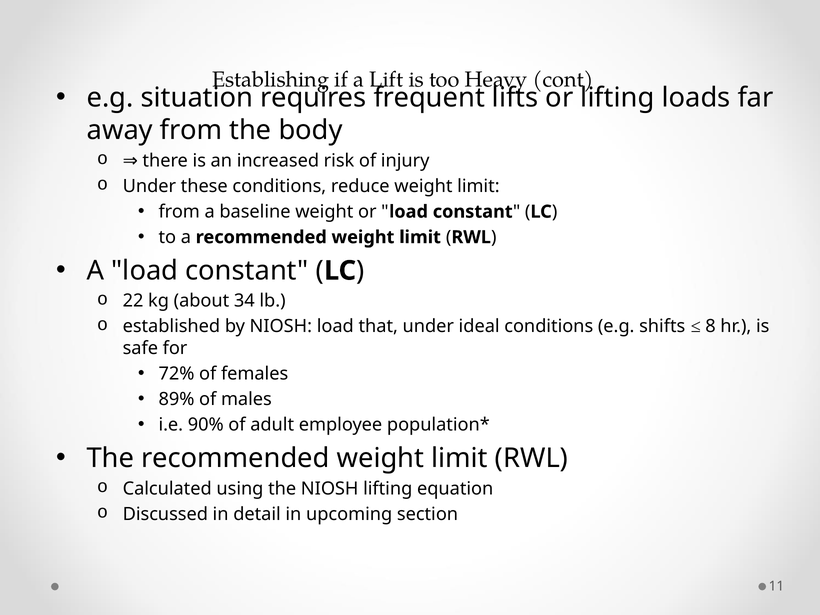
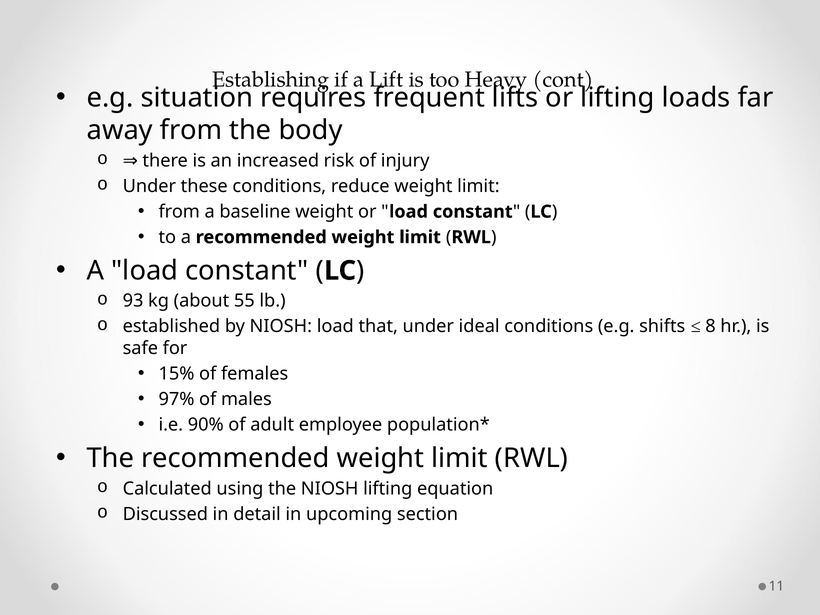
22: 22 -> 93 (133, 301)
34: 34 -> 55 (244, 301)
72%: 72% -> 15% (176, 374)
89%: 89% -> 97% (176, 399)
